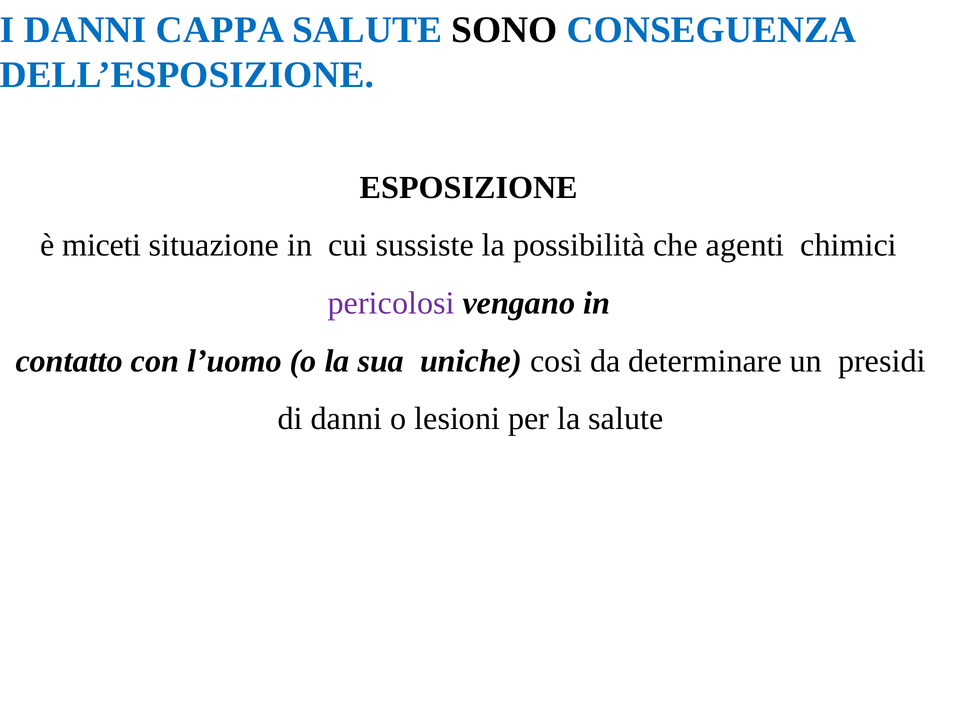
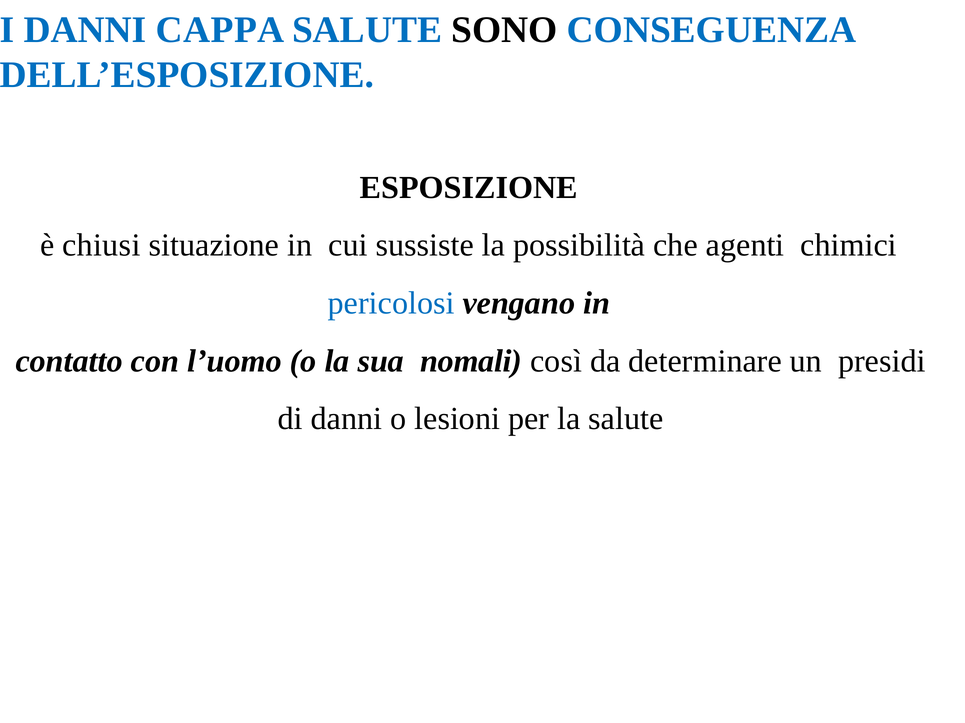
miceti: miceti -> chiusi (101, 246)
pericolosi colour: purple -> blue (391, 303)
uniche: uniche -> nomali (471, 361)
